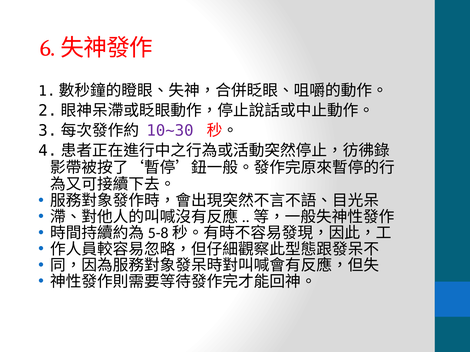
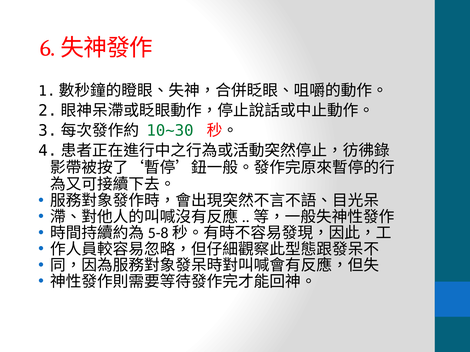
10~30 colour: purple -> green (170, 131)
